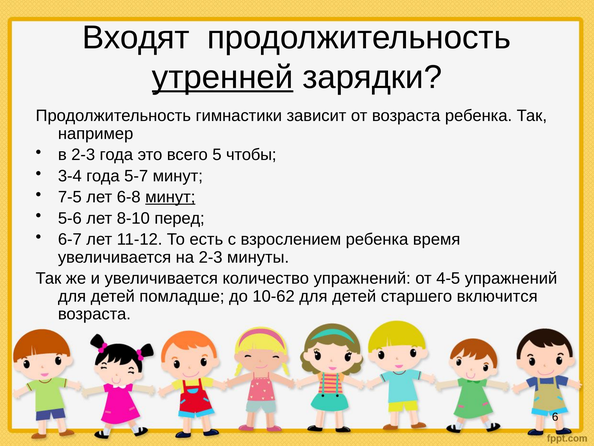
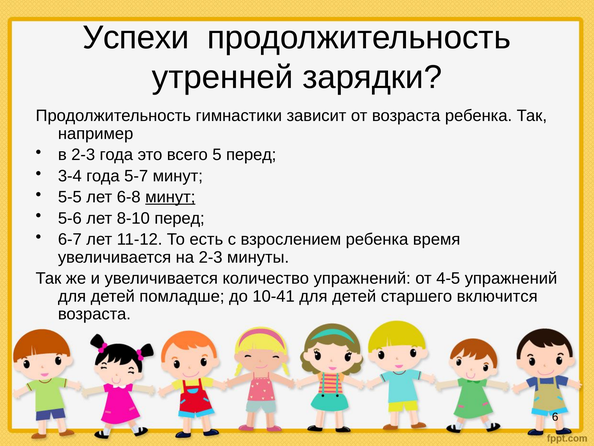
Входят: Входят -> Успехи (136, 37)
утренней underline: present -> none (223, 77)
5 чтобы: чтобы -> перед (251, 155)
7-5: 7-5 -> 5-5 (70, 197)
10-62: 10-62 -> 10-41 (274, 296)
